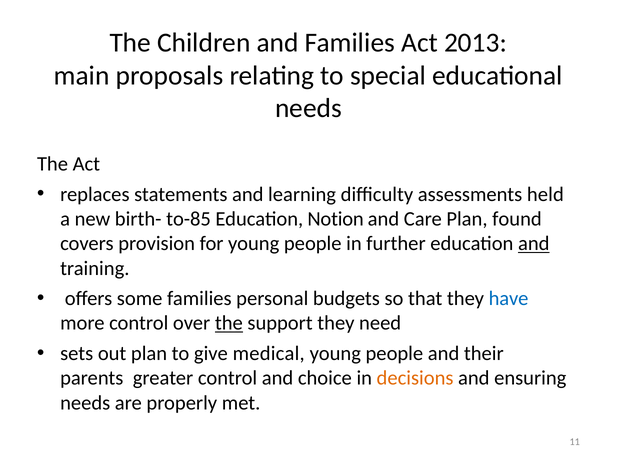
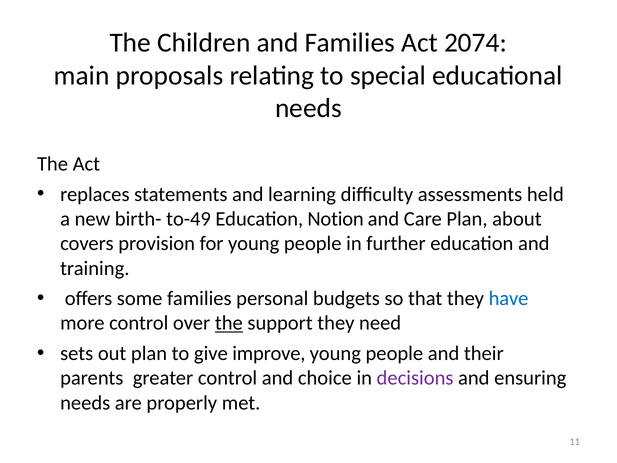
2013: 2013 -> 2074 (476, 43)
to-85: to-85 -> to-49 (189, 219)
found: found -> about (517, 219)
and underline: present -> none (534, 243)
medical: medical -> improve (269, 353)
decisions colour: orange -> purple (415, 378)
